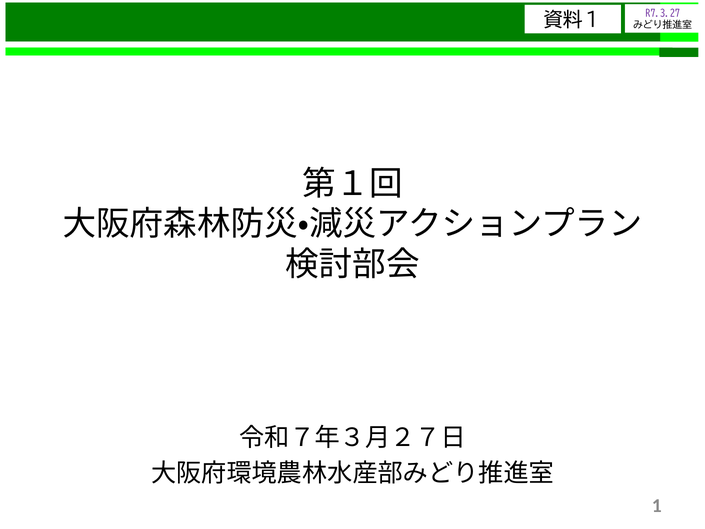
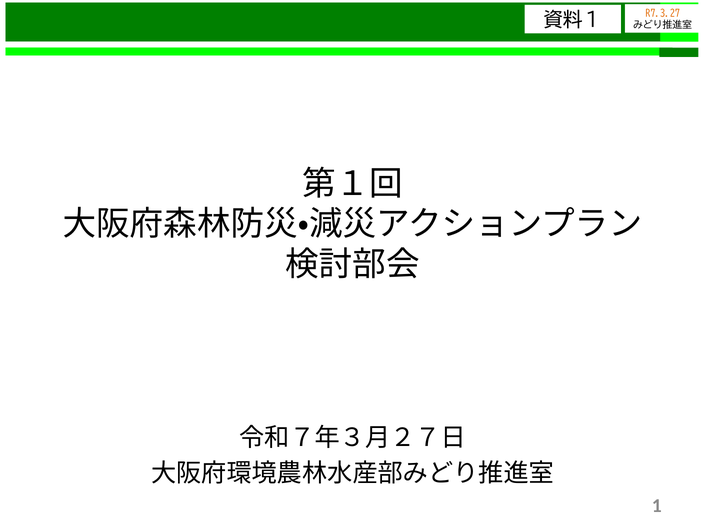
R7.3.27 colour: purple -> orange (663, 13)
